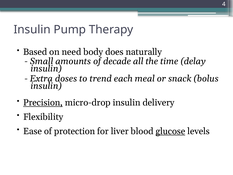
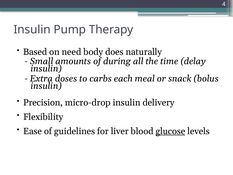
decade: decade -> during (117, 61)
trend: trend -> carbs (101, 78)
Precision underline: present -> none (43, 103)
protection: protection -> guidelines (75, 131)
